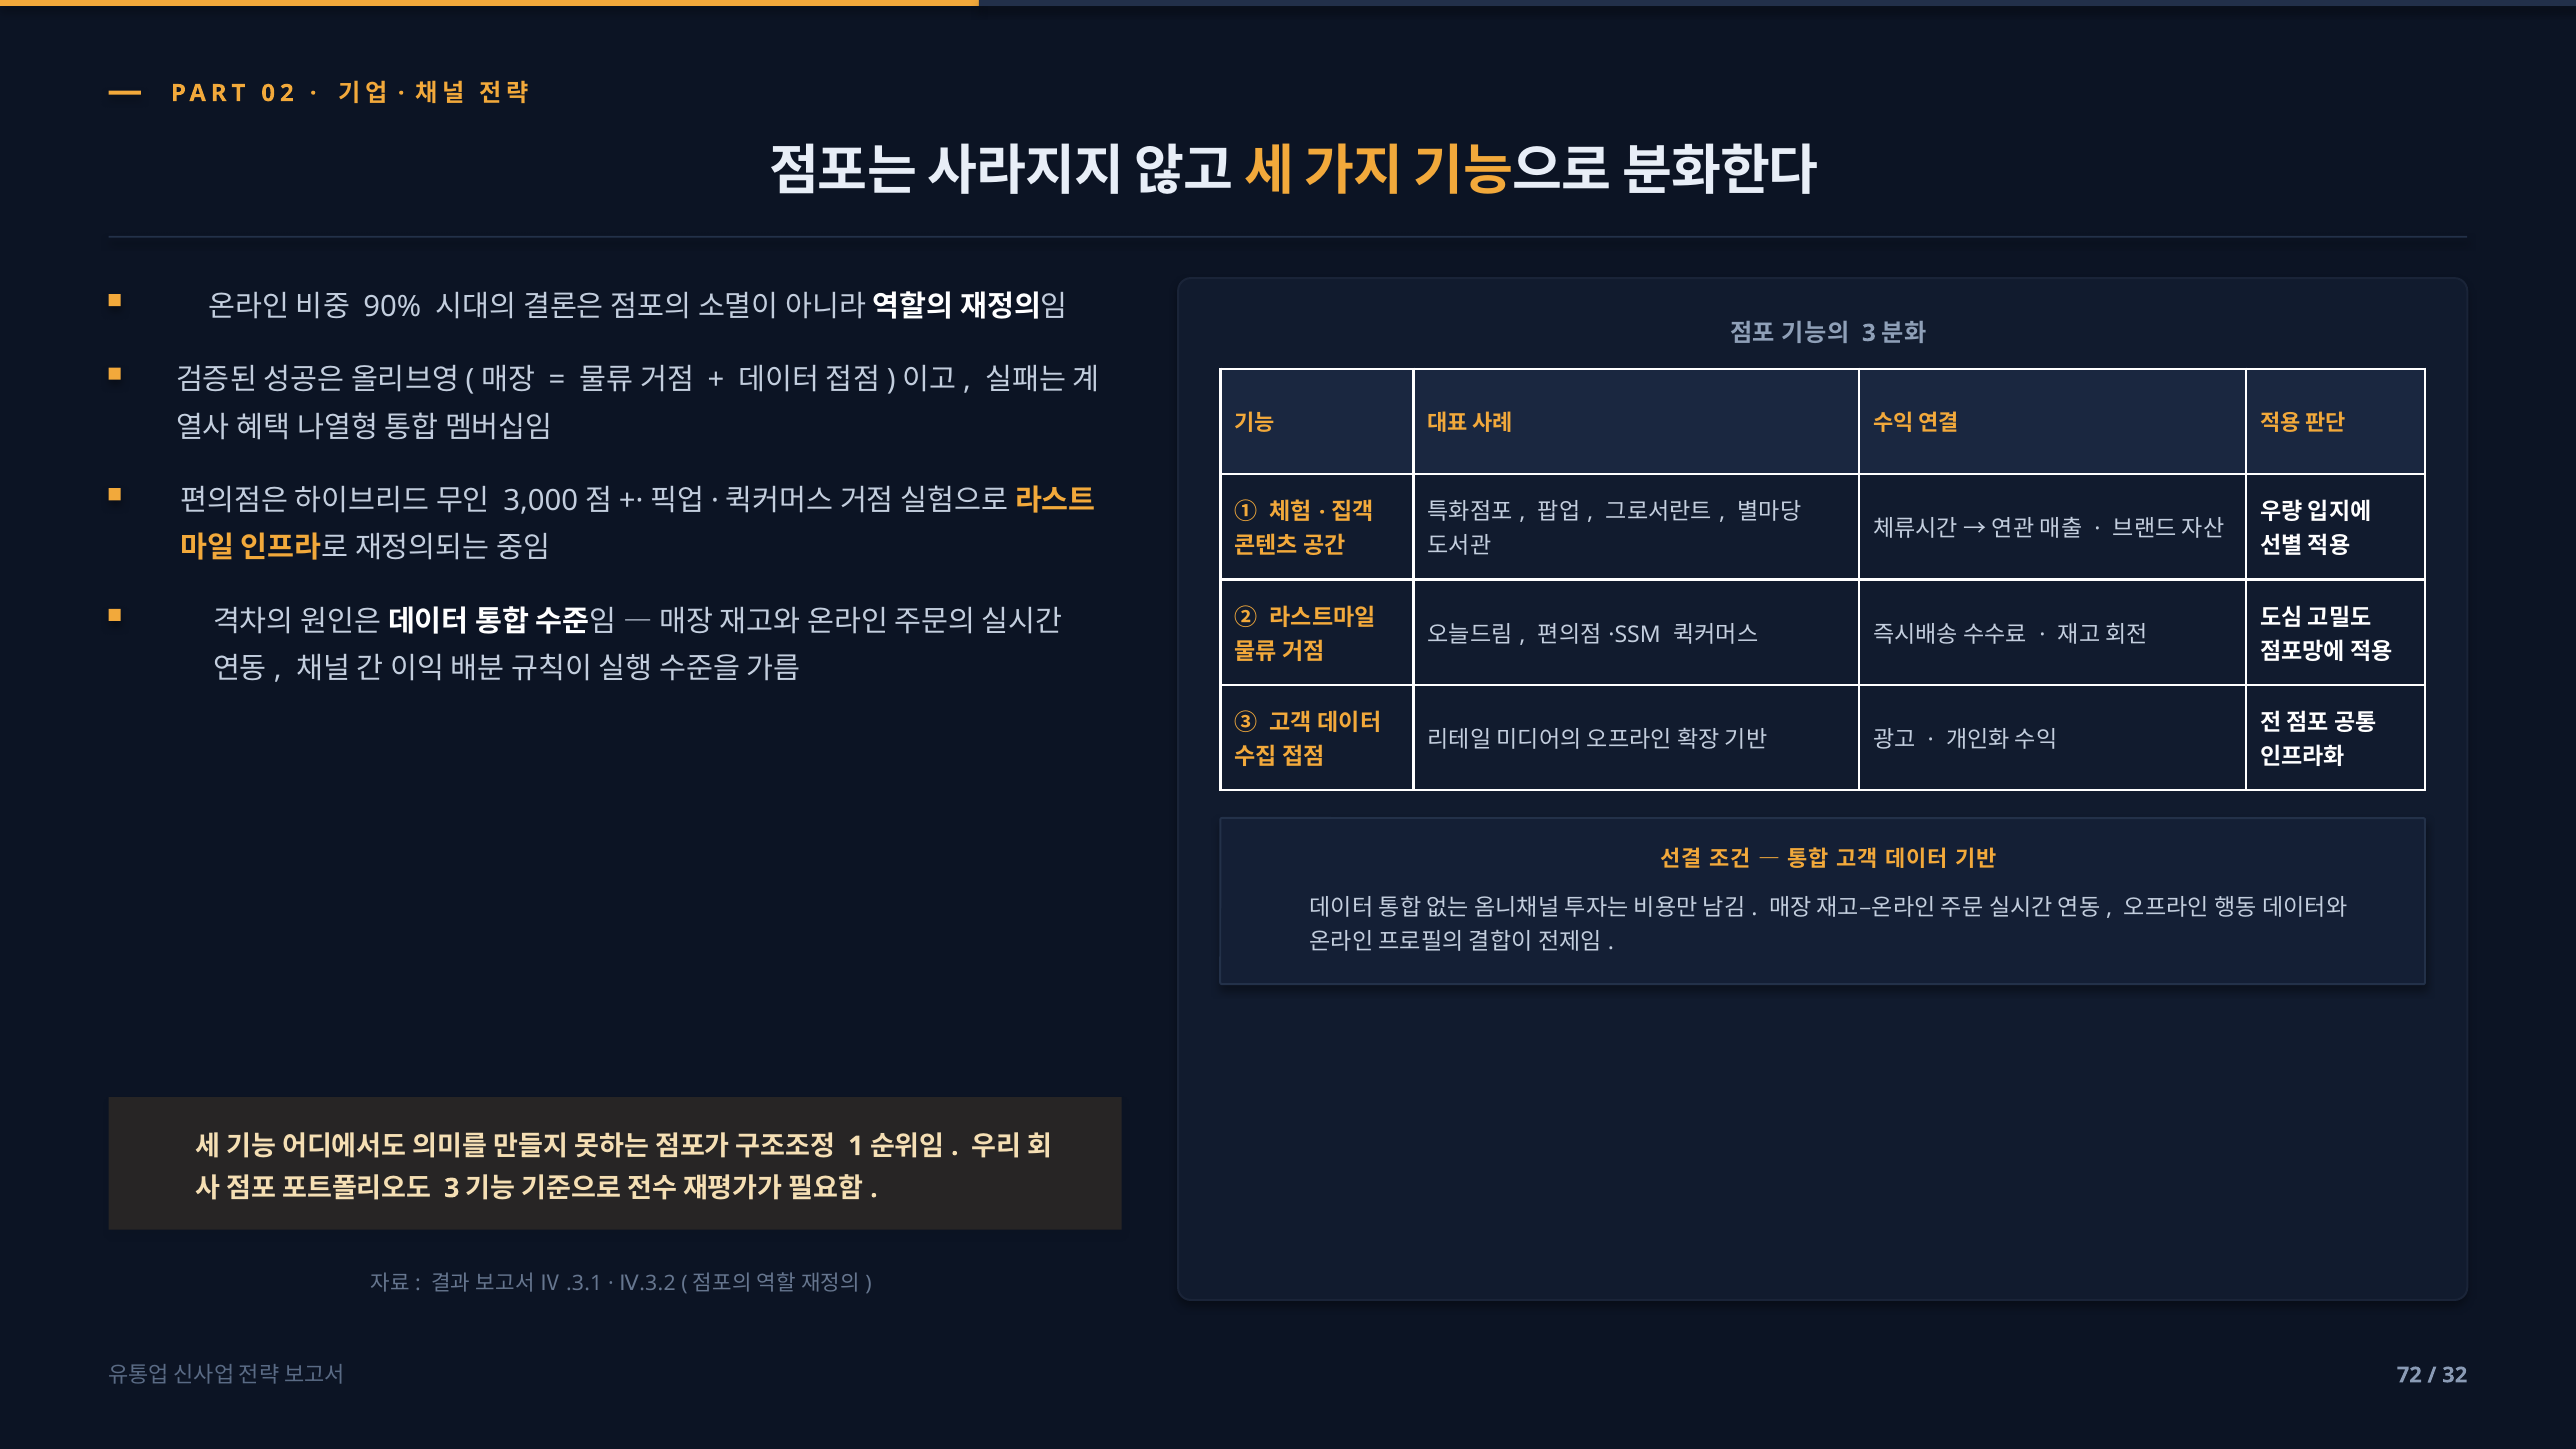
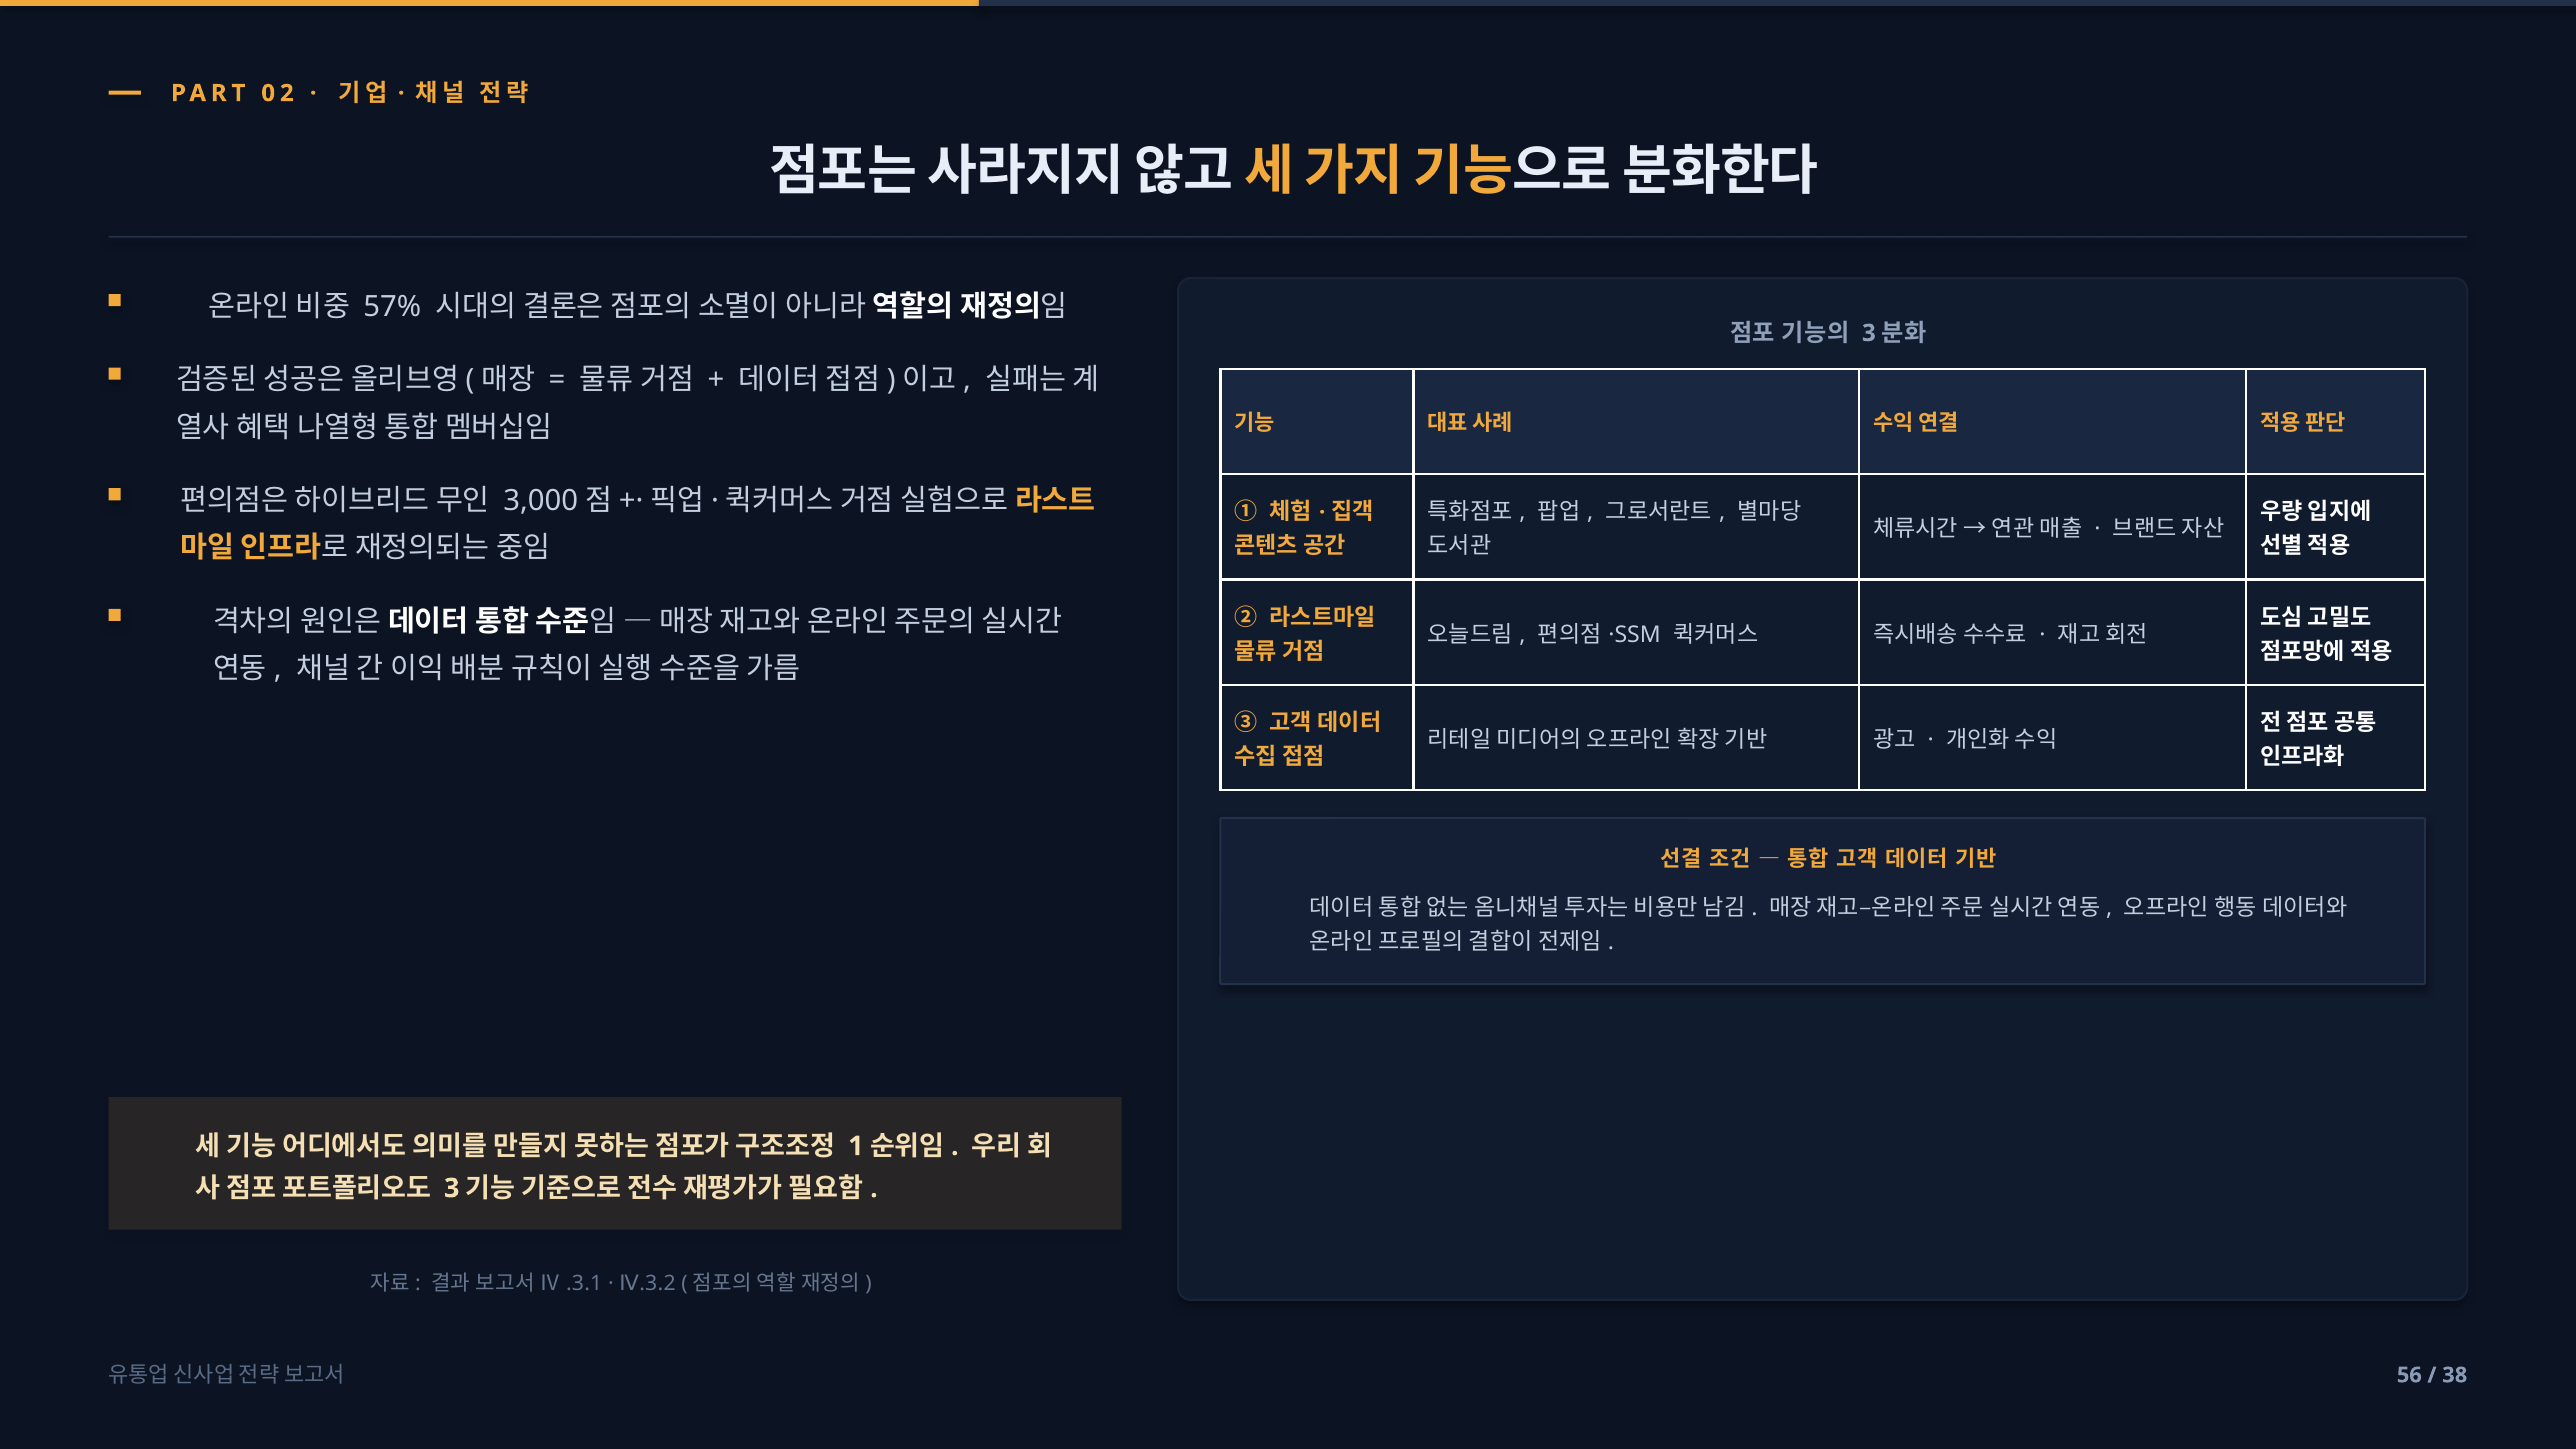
90%: 90% -> 57% (392, 307)
72: 72 -> 56 (2409, 1375)
32: 32 -> 38 (2455, 1375)
